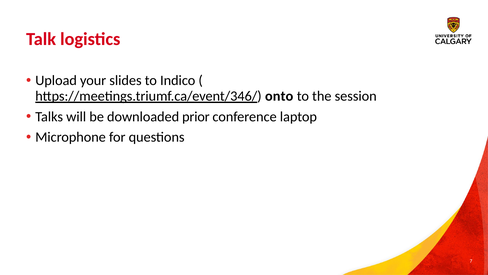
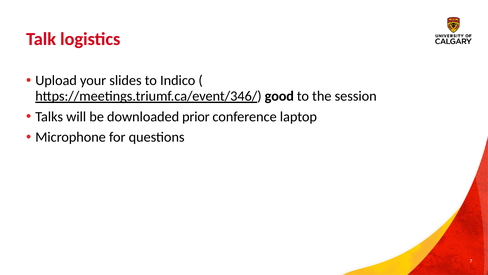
onto: onto -> good (279, 96)
